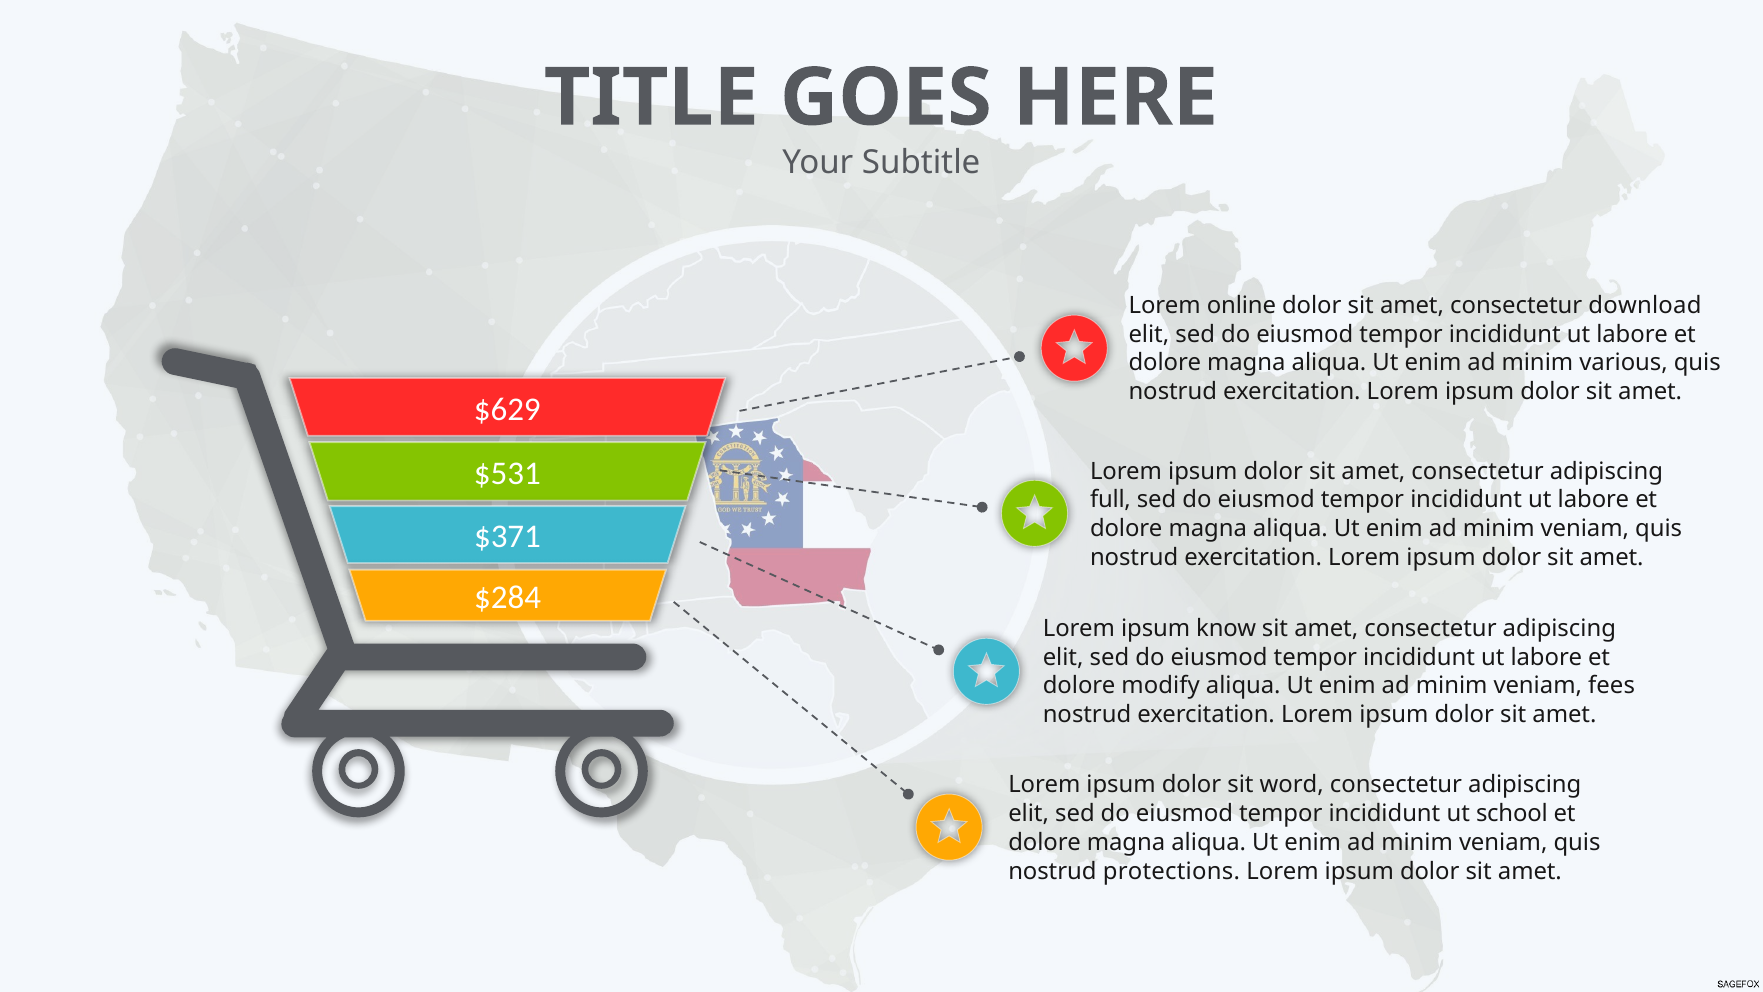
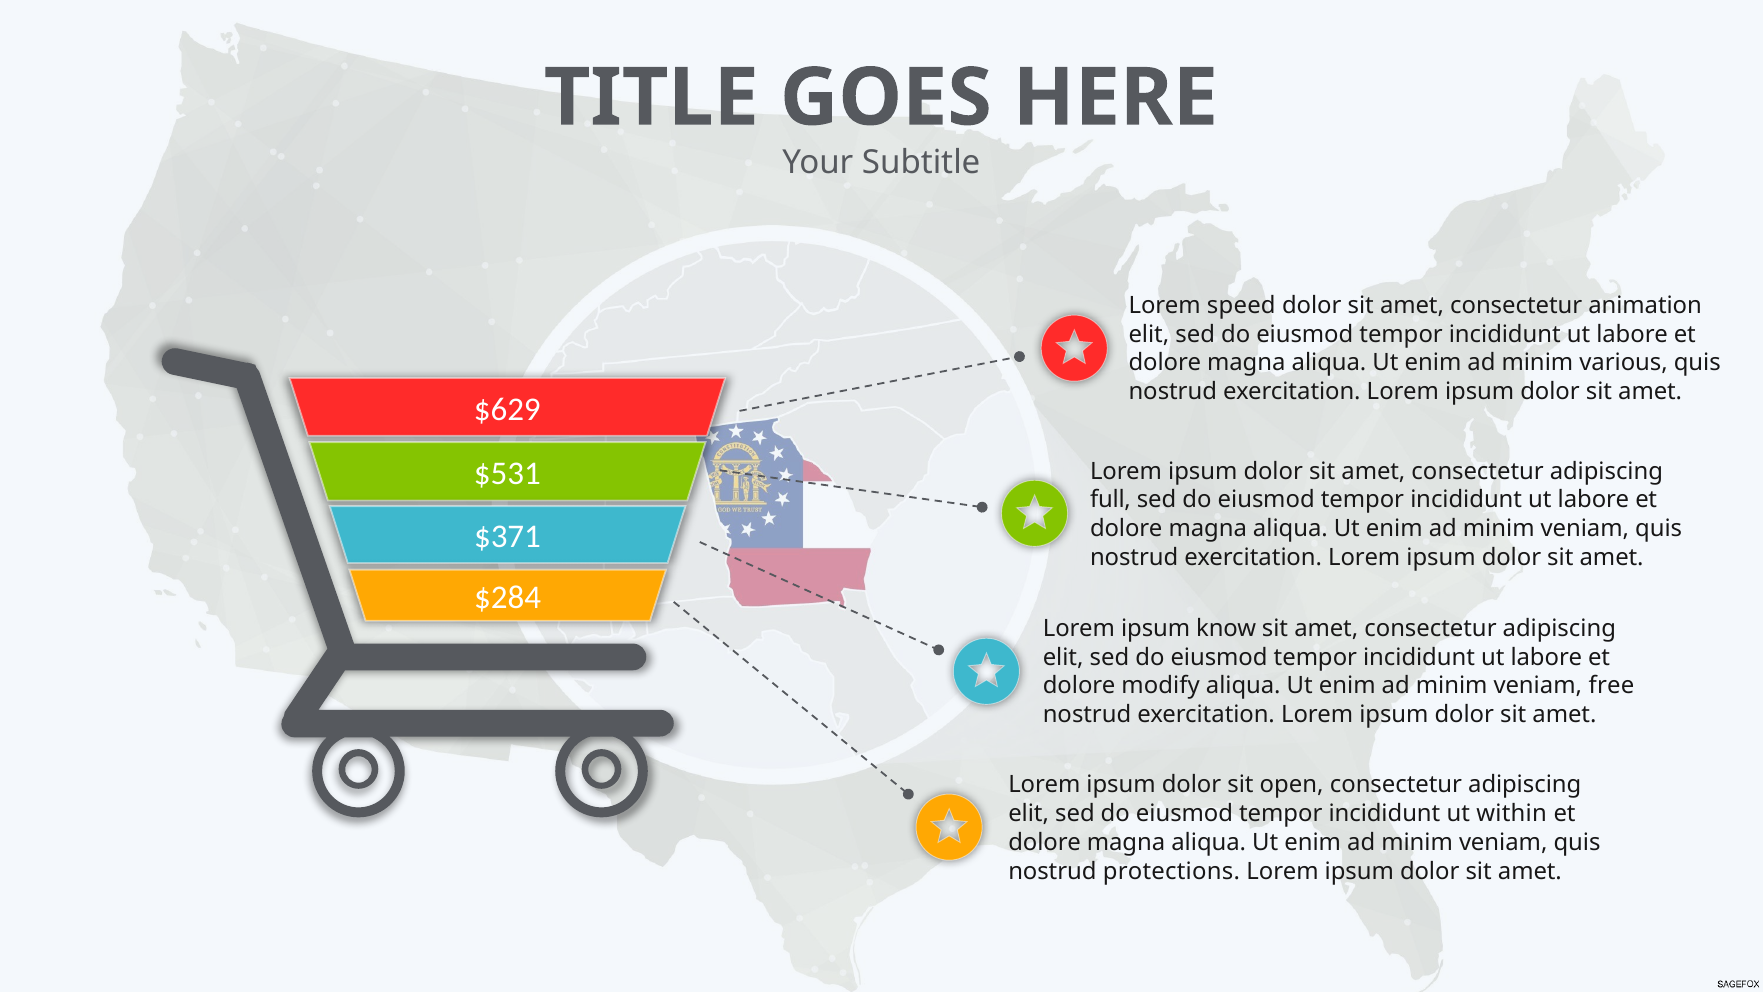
online: online -> speed (1241, 306)
download: download -> animation (1645, 306)
fees: fees -> free (1611, 686)
word: word -> open (1292, 785)
school: school -> within (1512, 814)
